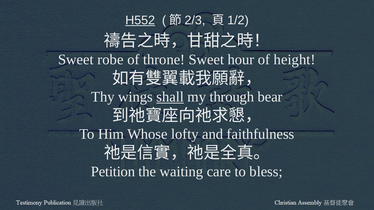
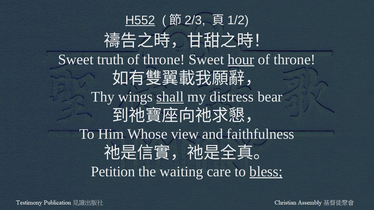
robe: robe -> truth (111, 60)
hour underline: none -> present (241, 60)
height: height -> throne (295, 60)
through: through -> distress (232, 97)
lofty: lofty -> view (185, 134)
bless underline: none -> present (266, 172)
